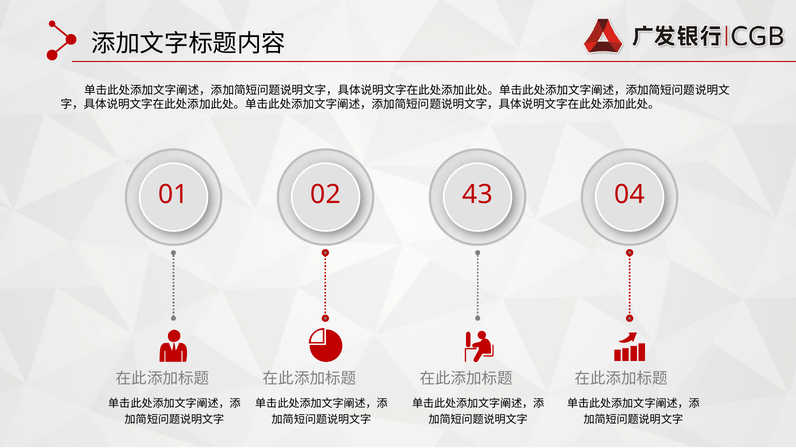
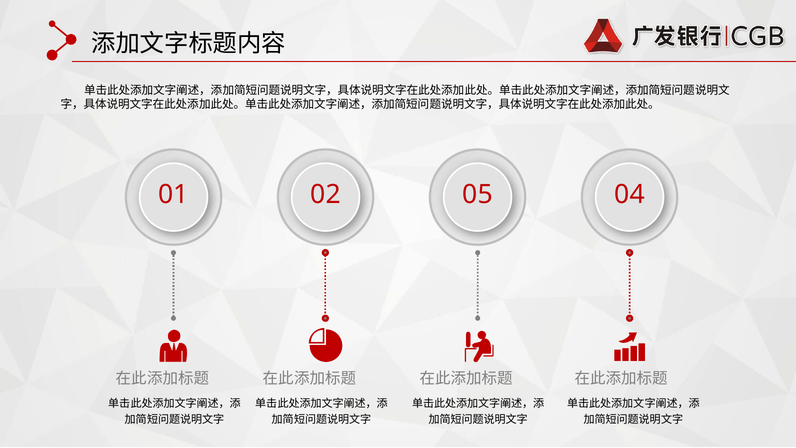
43: 43 -> 05 (478, 194)
